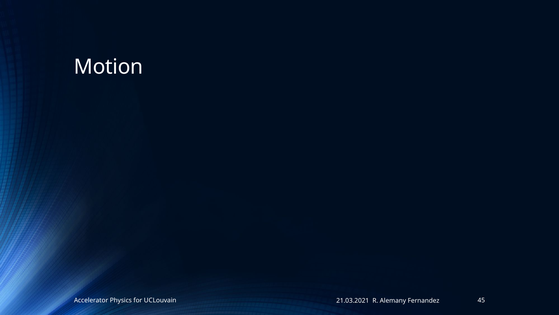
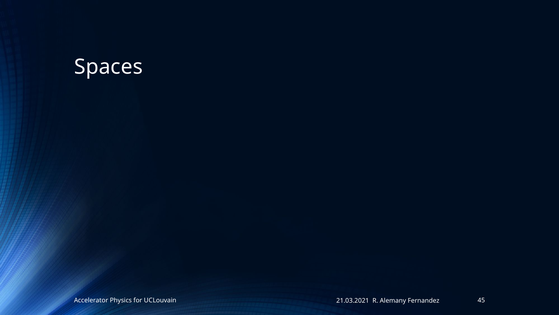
Motion: Motion -> Spaces (108, 67)
